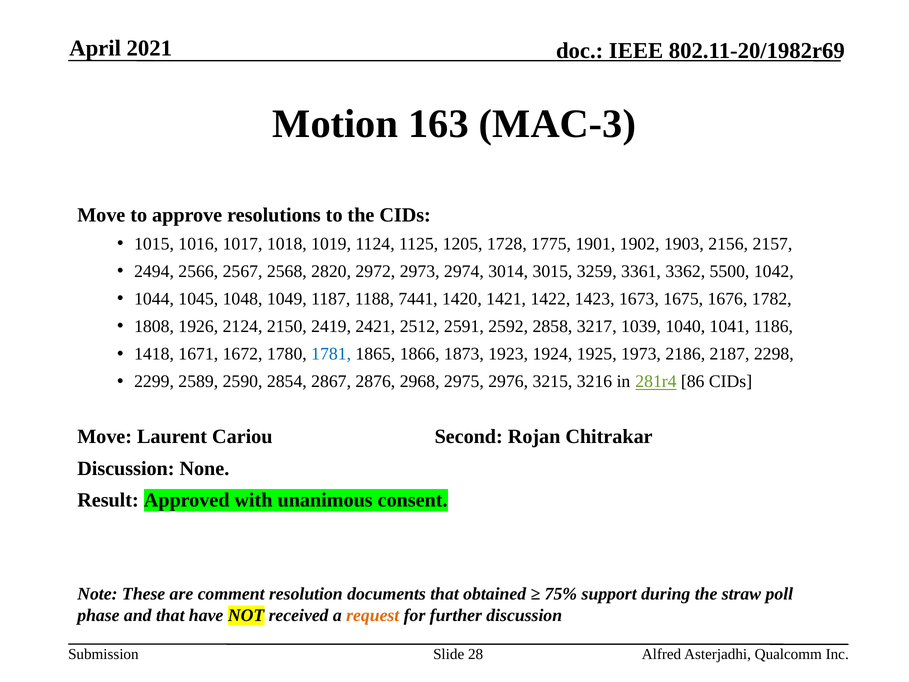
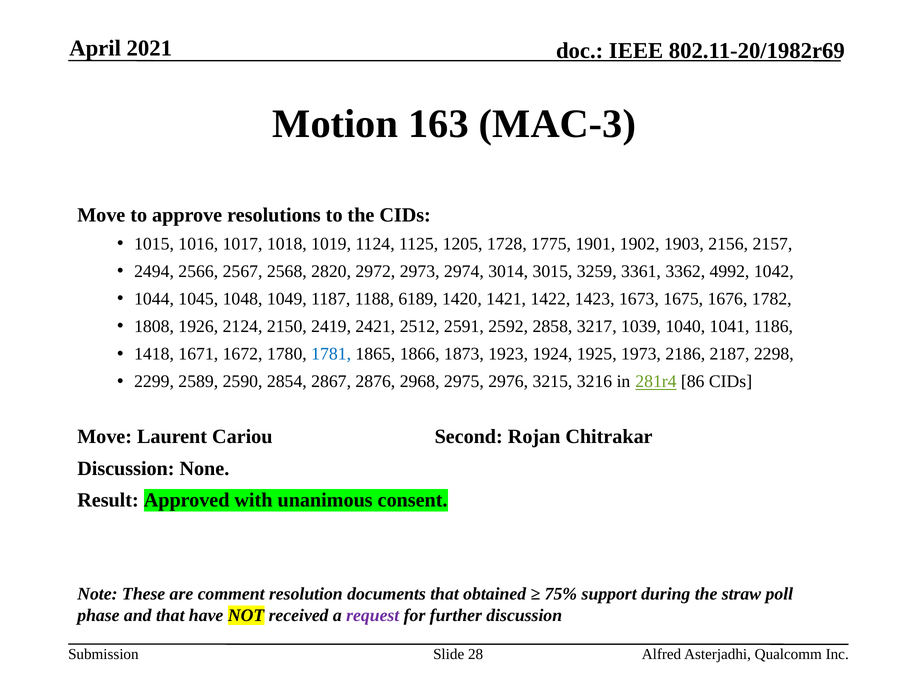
5500: 5500 -> 4992 (729, 271)
7441: 7441 -> 6189 (418, 299)
request colour: orange -> purple (373, 615)
